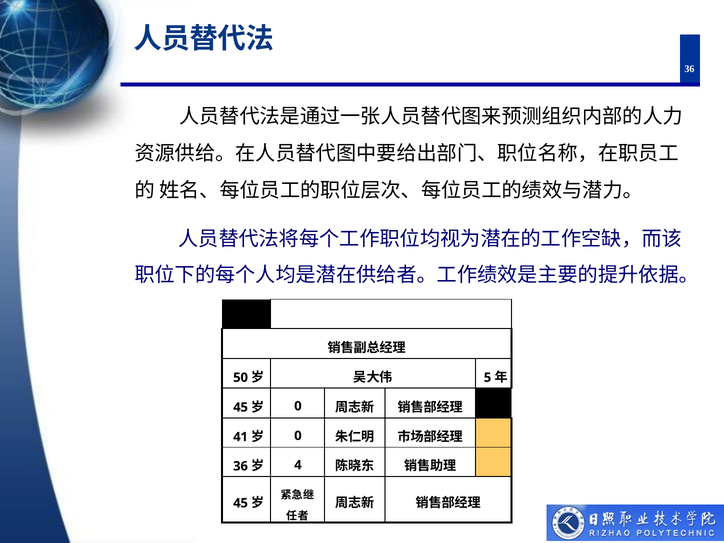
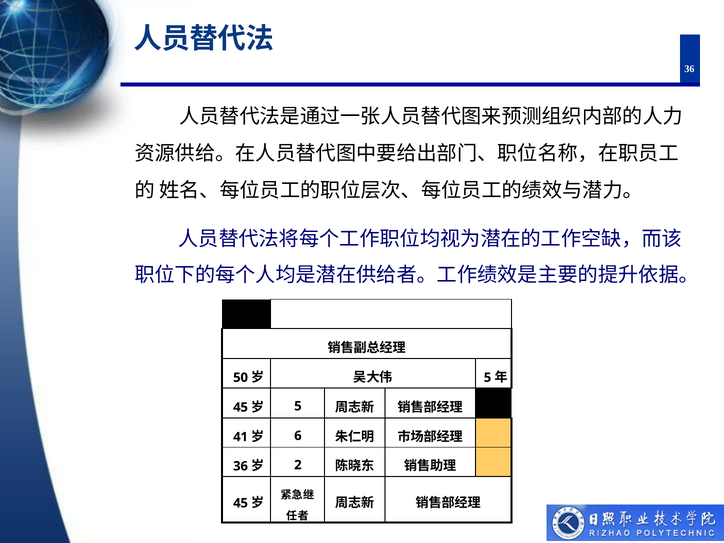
0: 0 -> 5 (298, 406)
0: 0 -> 6 (298, 436)
4: 4 -> 2 (298, 465)
